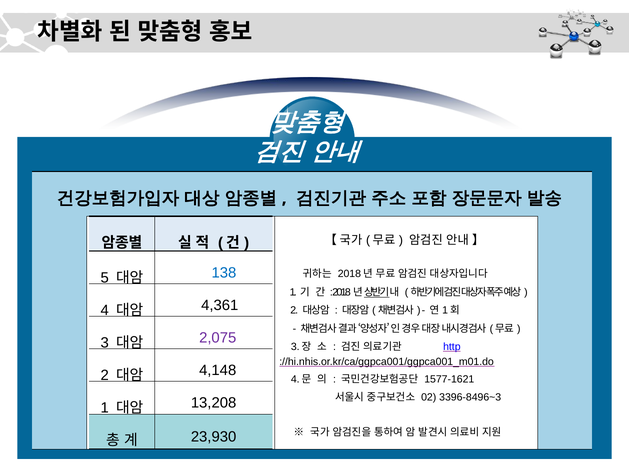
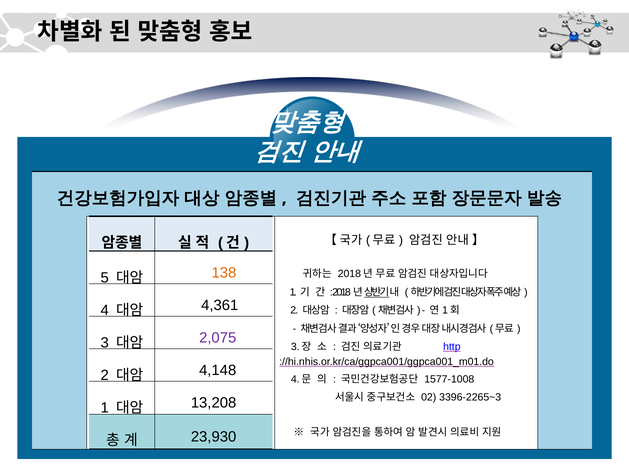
138 colour: blue -> orange (224, 273)
1577-1621: 1577-1621 -> 1577-1008 (449, 379)
3396-8496~3: 3396-8496~3 -> 3396-2265~3 (470, 397)
